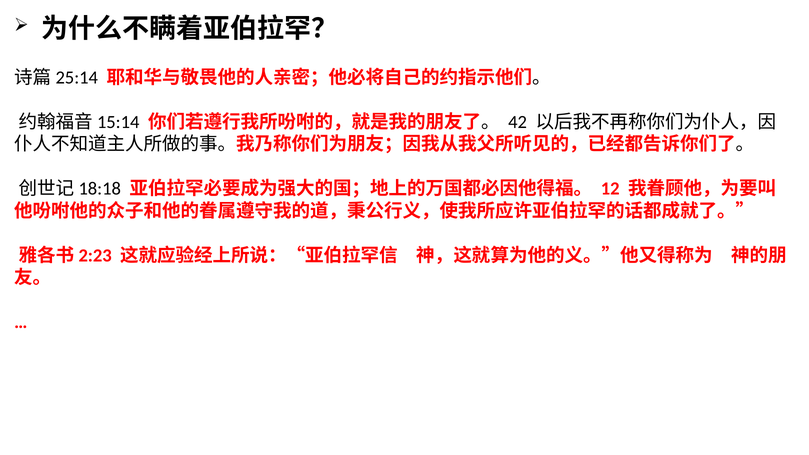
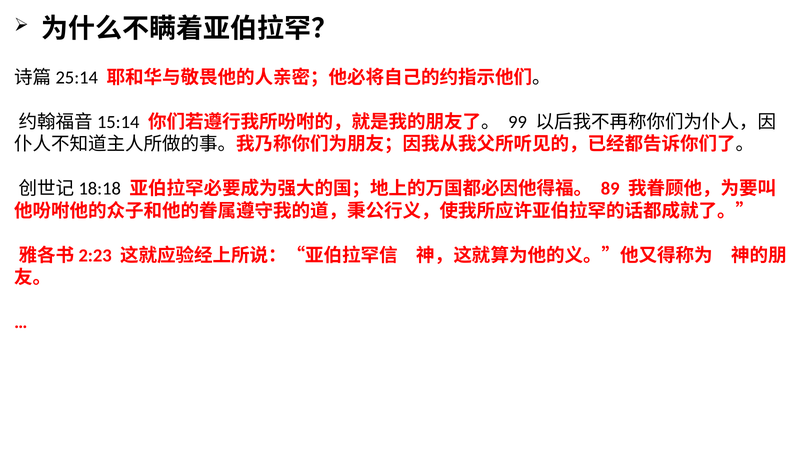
42: 42 -> 99 (518, 122)
12: 12 -> 89 (610, 189)
